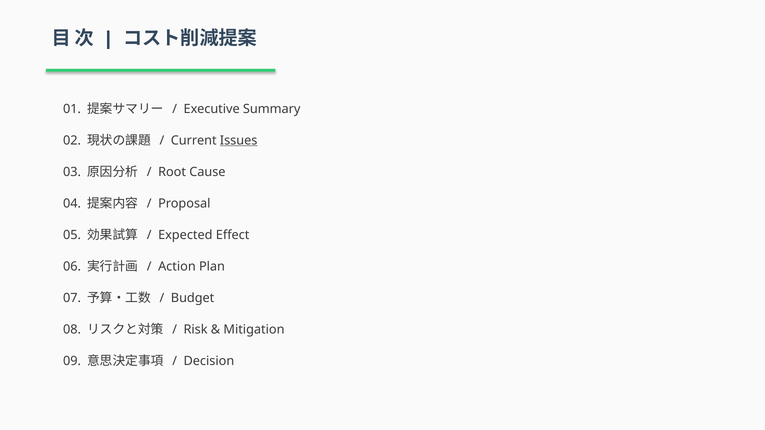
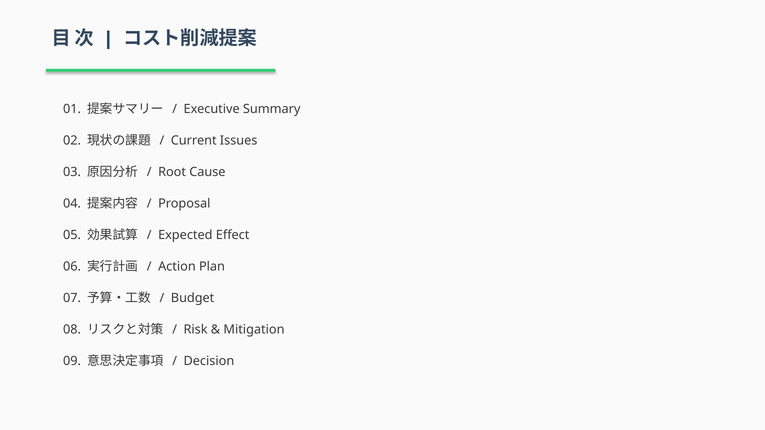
Issues underline: present -> none (239, 140)
